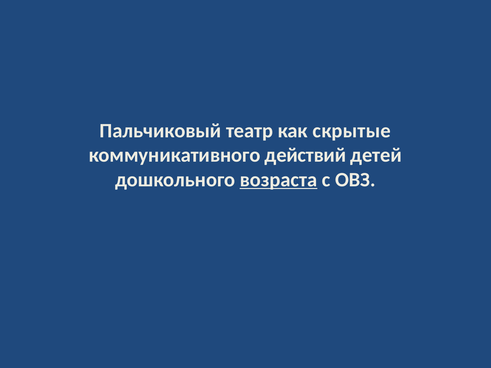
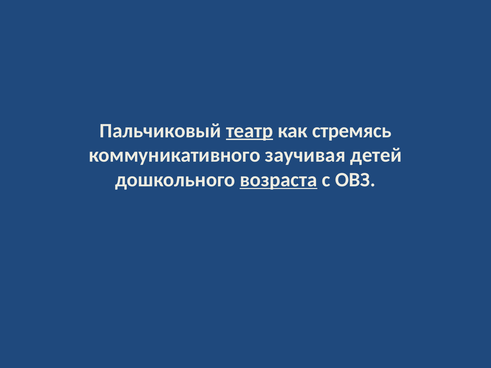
театр underline: none -> present (250, 131)
скрытые: скрытые -> стремясь (352, 131)
действий: действий -> заучивая (305, 155)
